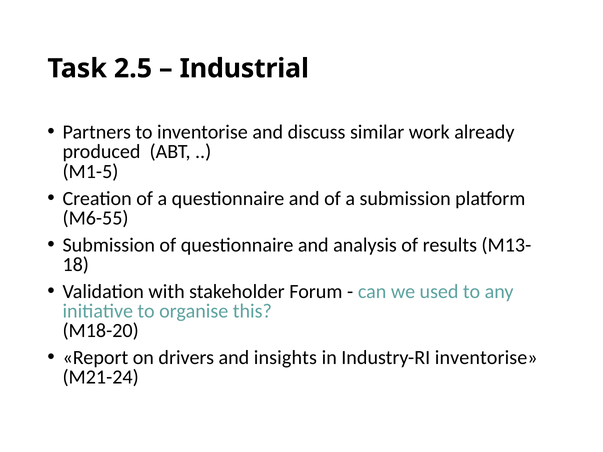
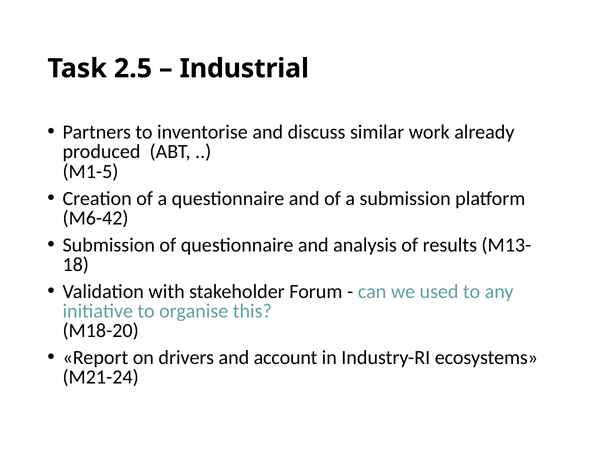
M6-55: M6-55 -> M6-42 (96, 218)
insights: insights -> account (286, 358)
Industry-RI inventorise: inventorise -> ecosystems (486, 358)
